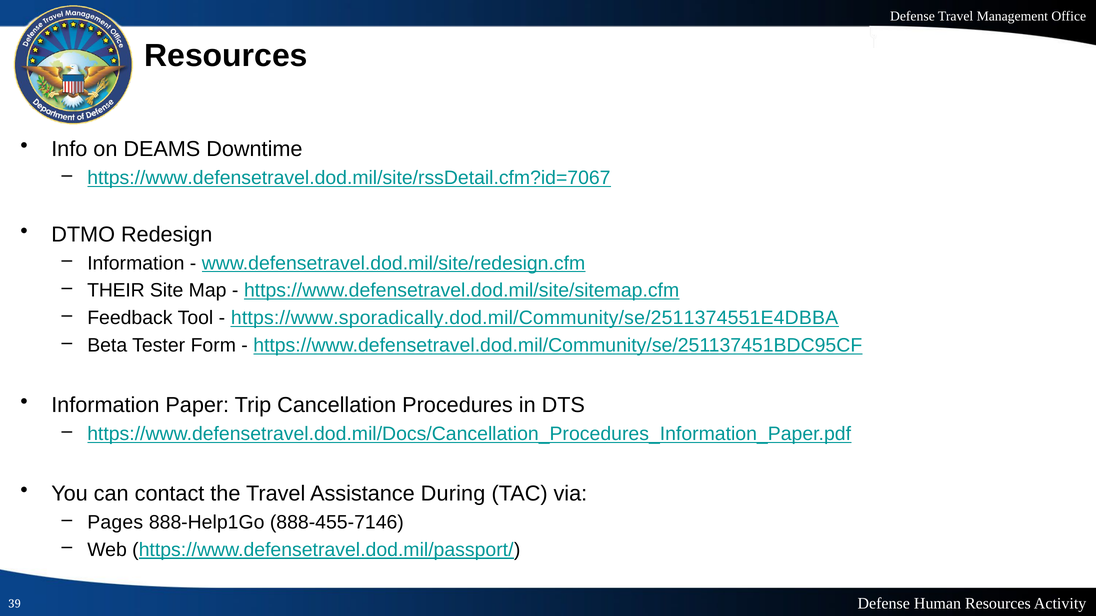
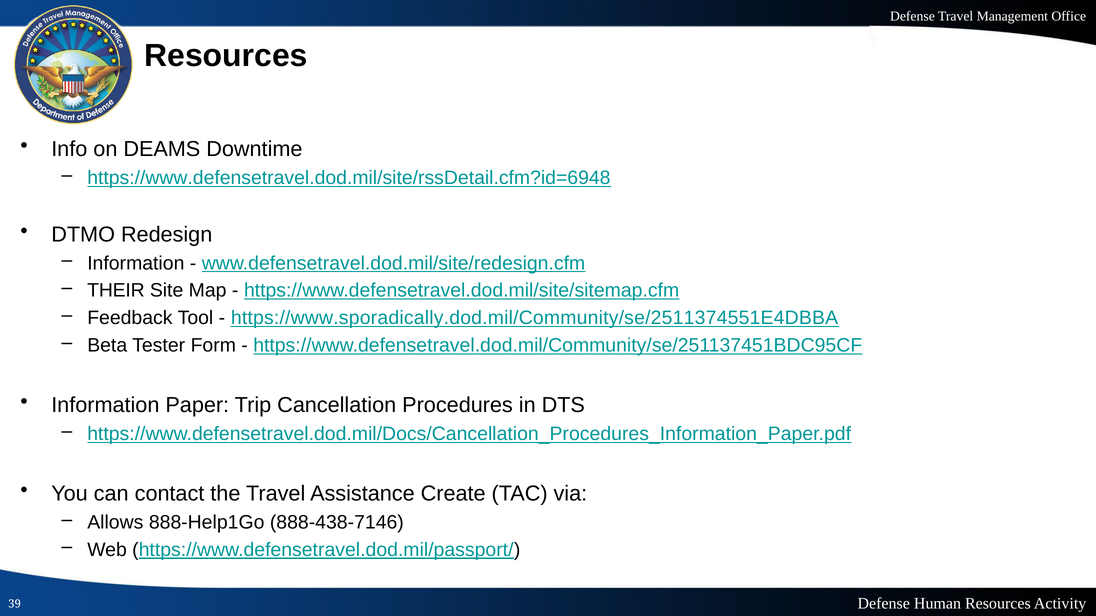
https://www.defensetravel.dod.mil/site/rssDetail.cfm?id=7067: https://www.defensetravel.dod.mil/site/rssDetail.cfm?id=7067 -> https://www.defensetravel.dod.mil/site/rssDetail.cfm?id=6948 (349, 178)
During: During -> Create (453, 494)
Pages: Pages -> Allows (115, 523)
888-455-7146: 888-455-7146 -> 888-438-7146 (337, 523)
